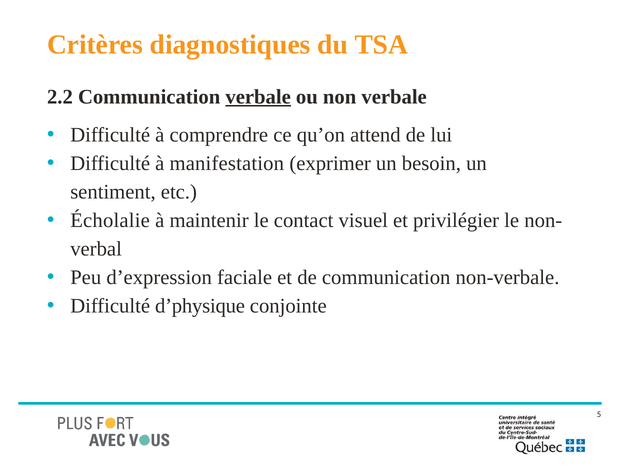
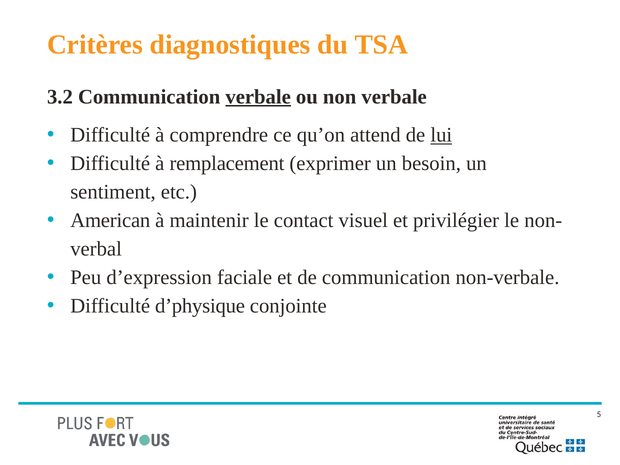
2.2: 2.2 -> 3.2 (60, 97)
lui underline: none -> present (441, 135)
manifestation: manifestation -> remplacement (227, 164)
Écholalie: Écholalie -> American (110, 221)
